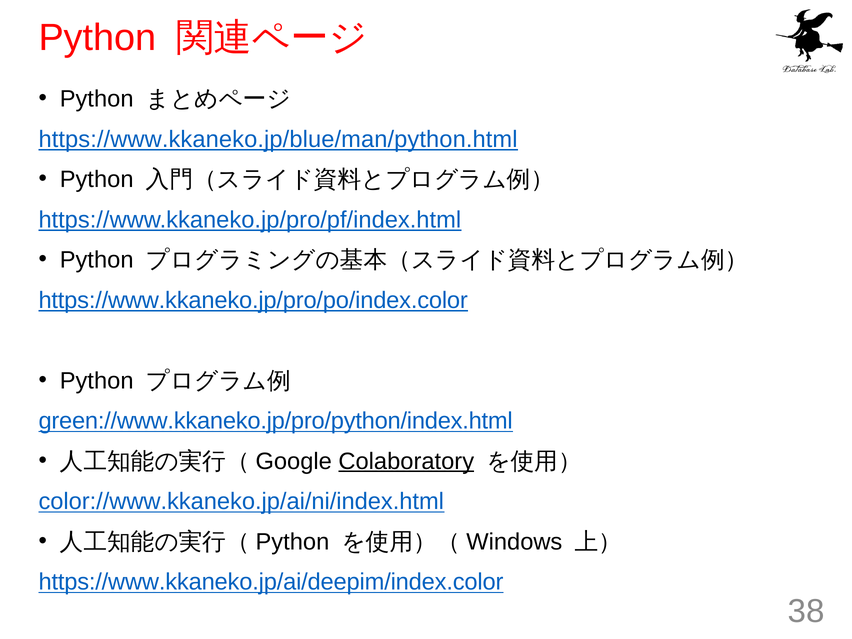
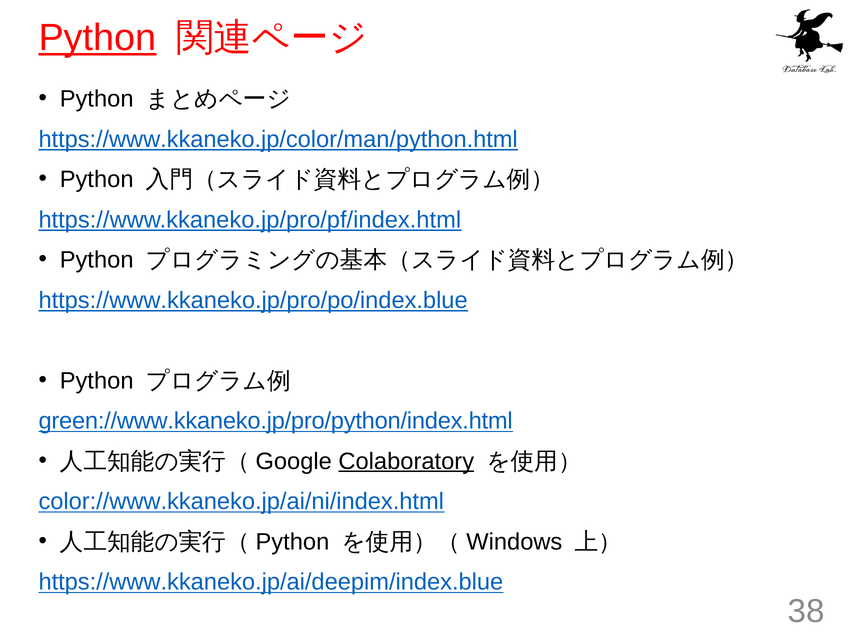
Python underline: none -> present (97, 38)
https://www.kkaneko.jp/blue/man/python.html: https://www.kkaneko.jp/blue/man/python.html -> https://www.kkaneko.jp/color/man/python.html (278, 139)
https://www.kkaneko.jp/pro/po/index.color: https://www.kkaneko.jp/pro/po/index.color -> https://www.kkaneko.jp/pro/po/index.blue (253, 300)
https://www.kkaneko.jp/ai/deepim/index.color: https://www.kkaneko.jp/ai/deepim/index.color -> https://www.kkaneko.jp/ai/deepim/index.blue (271, 582)
